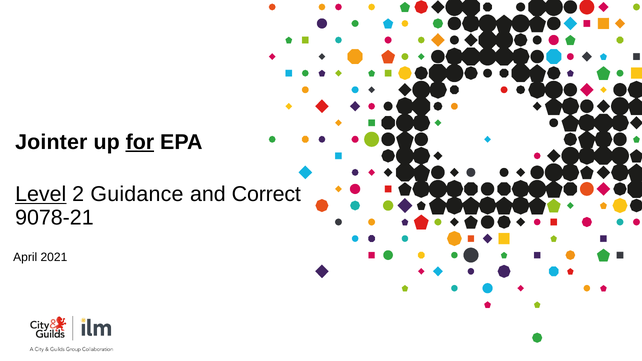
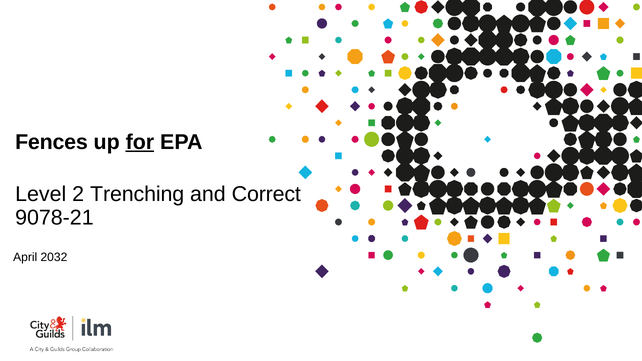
Jointer: Jointer -> Fences (51, 142)
Level underline: present -> none (41, 194)
Guidance: Guidance -> Trenching (137, 194)
2021: 2021 -> 2032 (54, 257)
